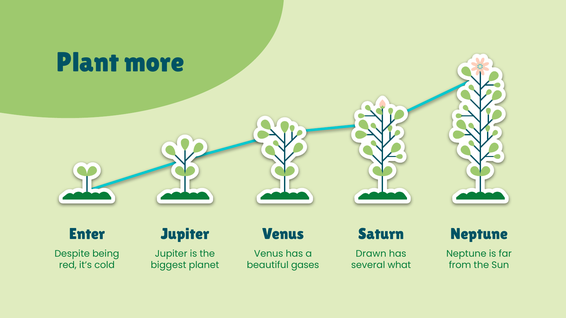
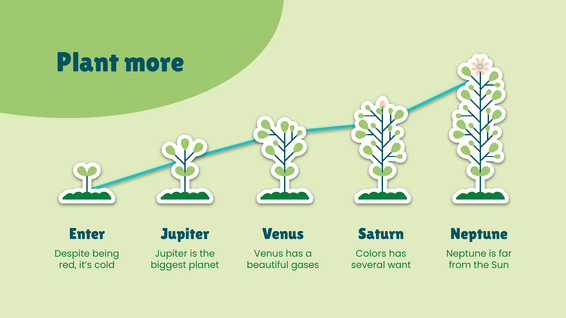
Drawn: Drawn -> Colors (371, 254)
what: what -> want (399, 265)
